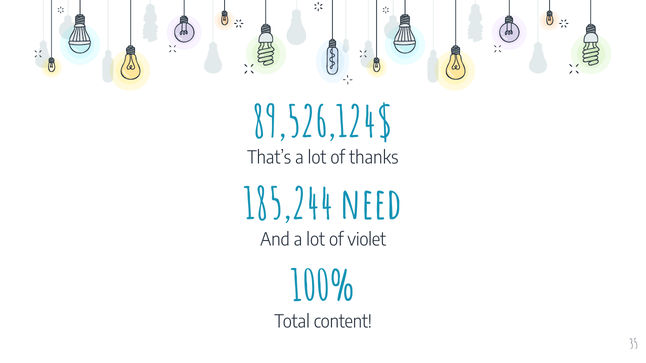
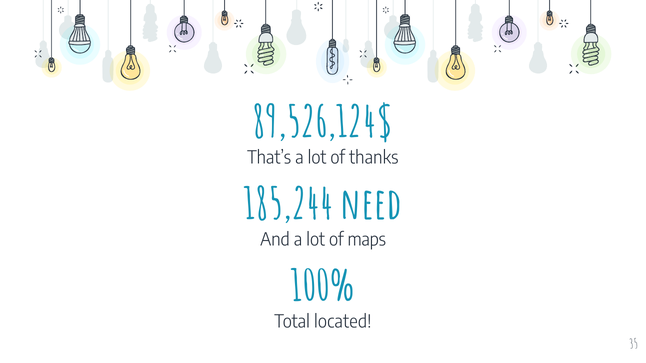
violet: violet -> maps (367, 240)
content: content -> located (343, 322)
